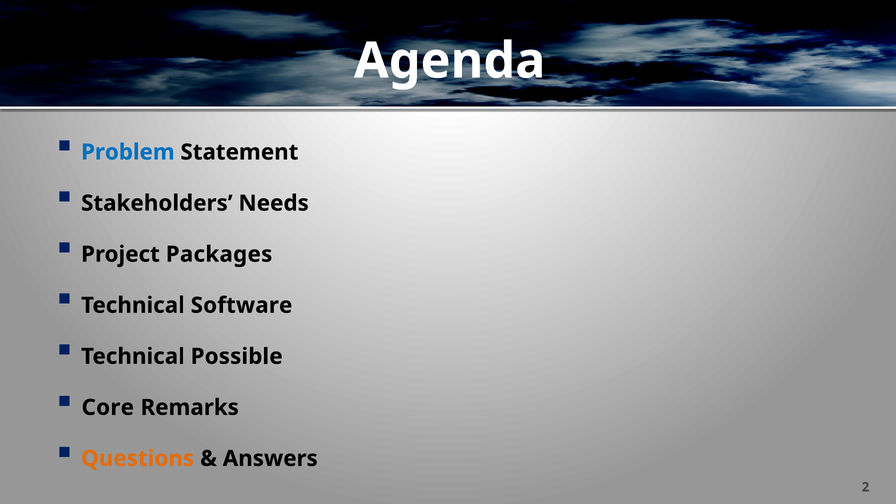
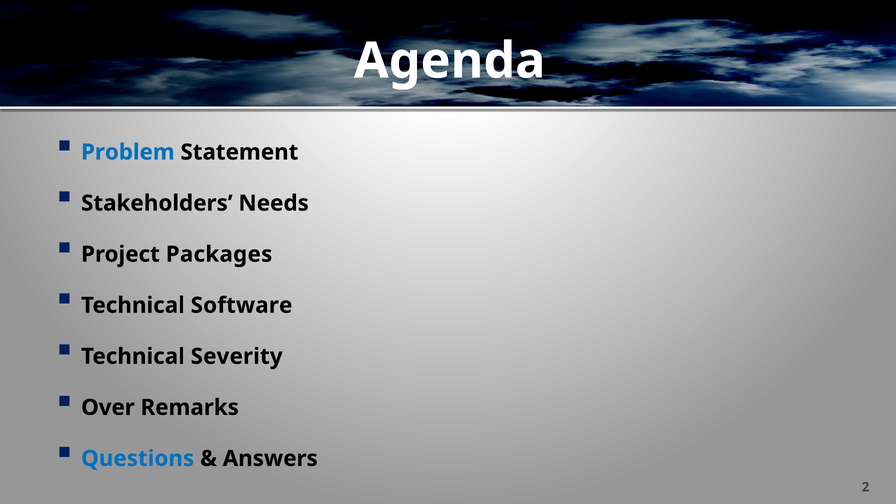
Possible: Possible -> Severity (237, 357)
Core: Core -> Over (108, 408)
Questions colour: orange -> blue (138, 459)
